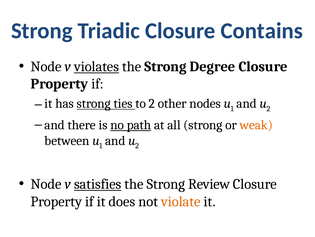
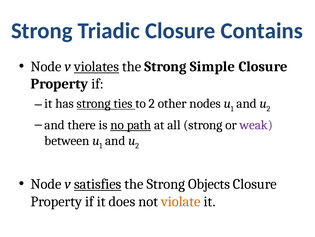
Degree: Degree -> Simple (212, 66)
weak colour: orange -> purple (256, 125)
Review: Review -> Objects (209, 184)
